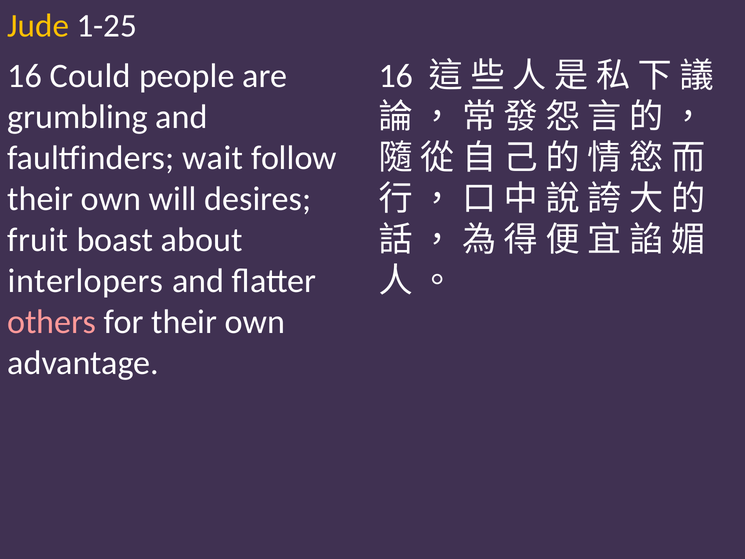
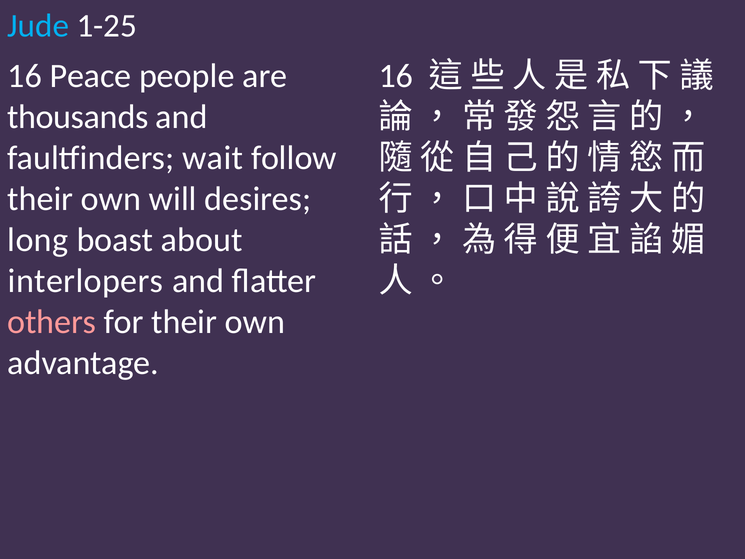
Jude colour: yellow -> light blue (38, 26)
Could: Could -> Peace (90, 76)
grumbling: grumbling -> thousands (78, 117)
fruit: fruit -> long (38, 240)
